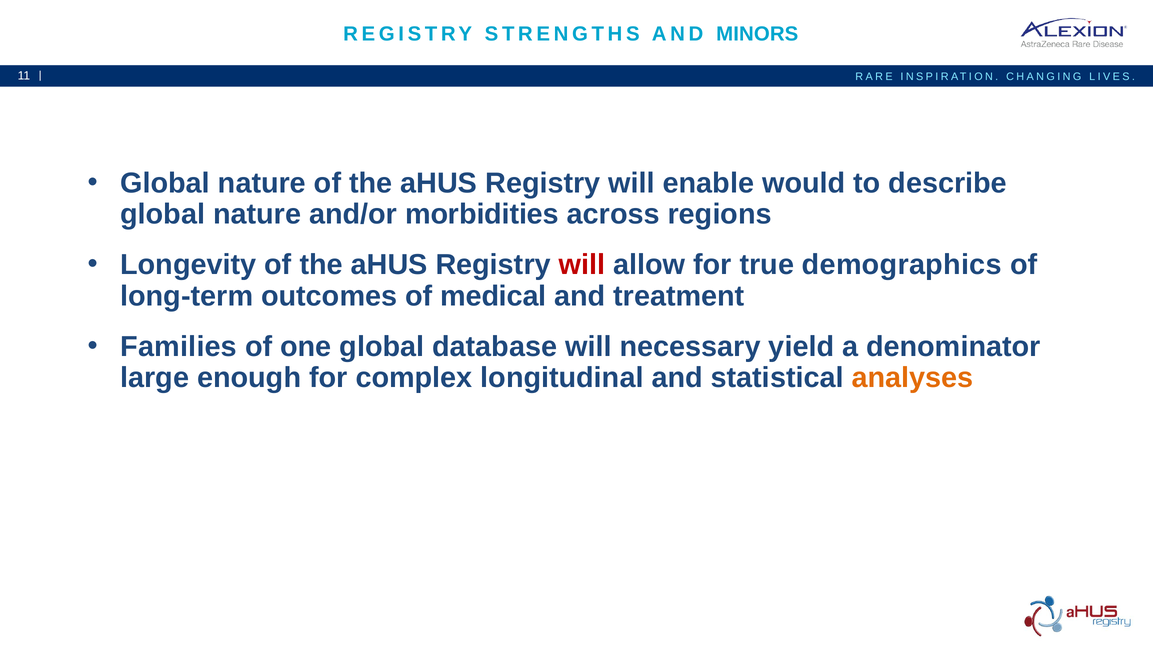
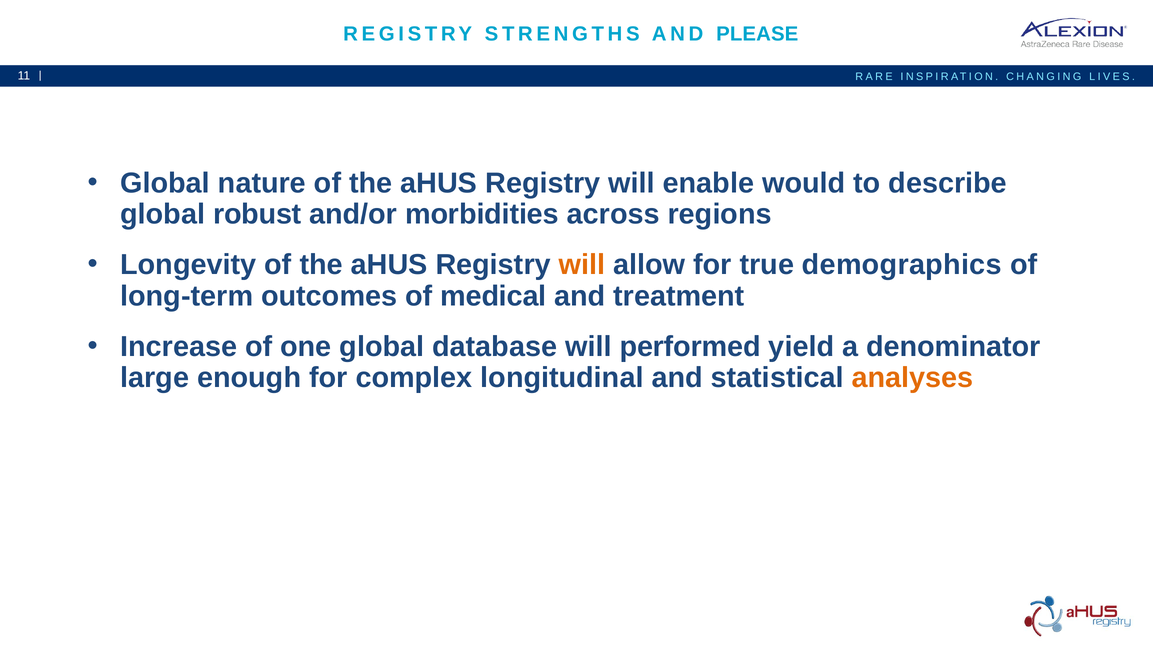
MINORS: MINORS -> PLEASE (757, 34)
nature: nature -> robust (257, 214)
will colour: red -> orange (582, 265)
Families: Families -> Increase (179, 346)
necessary: necessary -> performed (690, 346)
